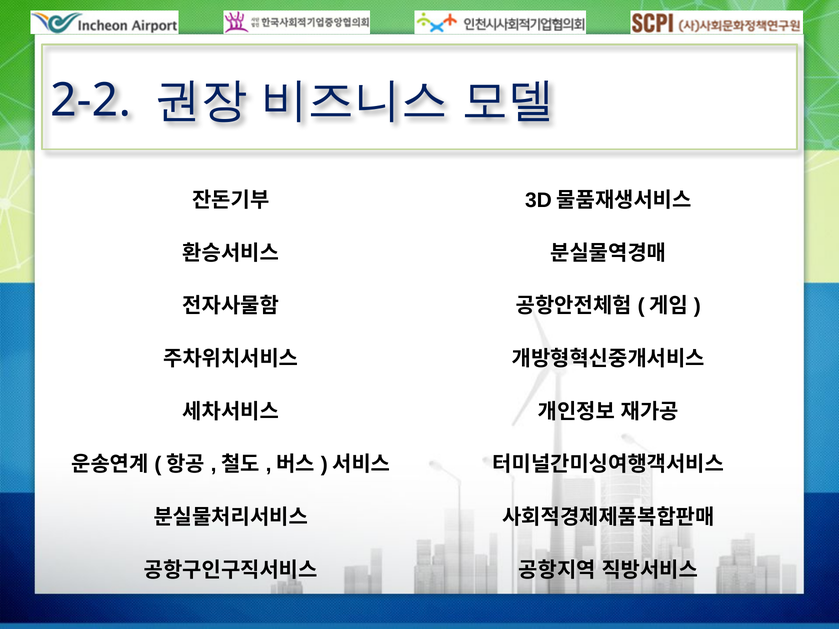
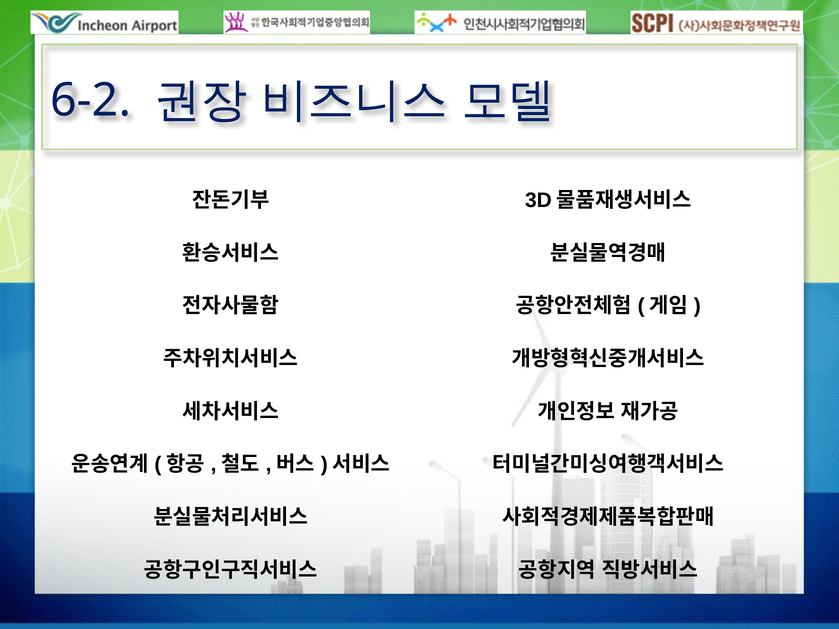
2-2: 2-2 -> 6-2 (91, 100)
